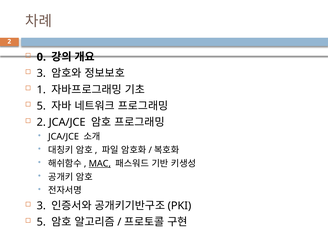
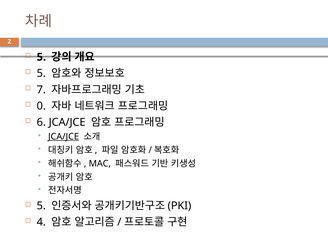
0: 0 -> 5 (41, 57)
3: 3 -> 5 (41, 73)
1: 1 -> 7 (41, 90)
5: 5 -> 0 (41, 106)
2: 2 -> 6 (41, 122)
JCA/JCE underline: none -> present (64, 137)
MAC underline: present -> none (100, 164)
3: 3 -> 5 (41, 206)
5: 5 -> 4 (41, 222)
